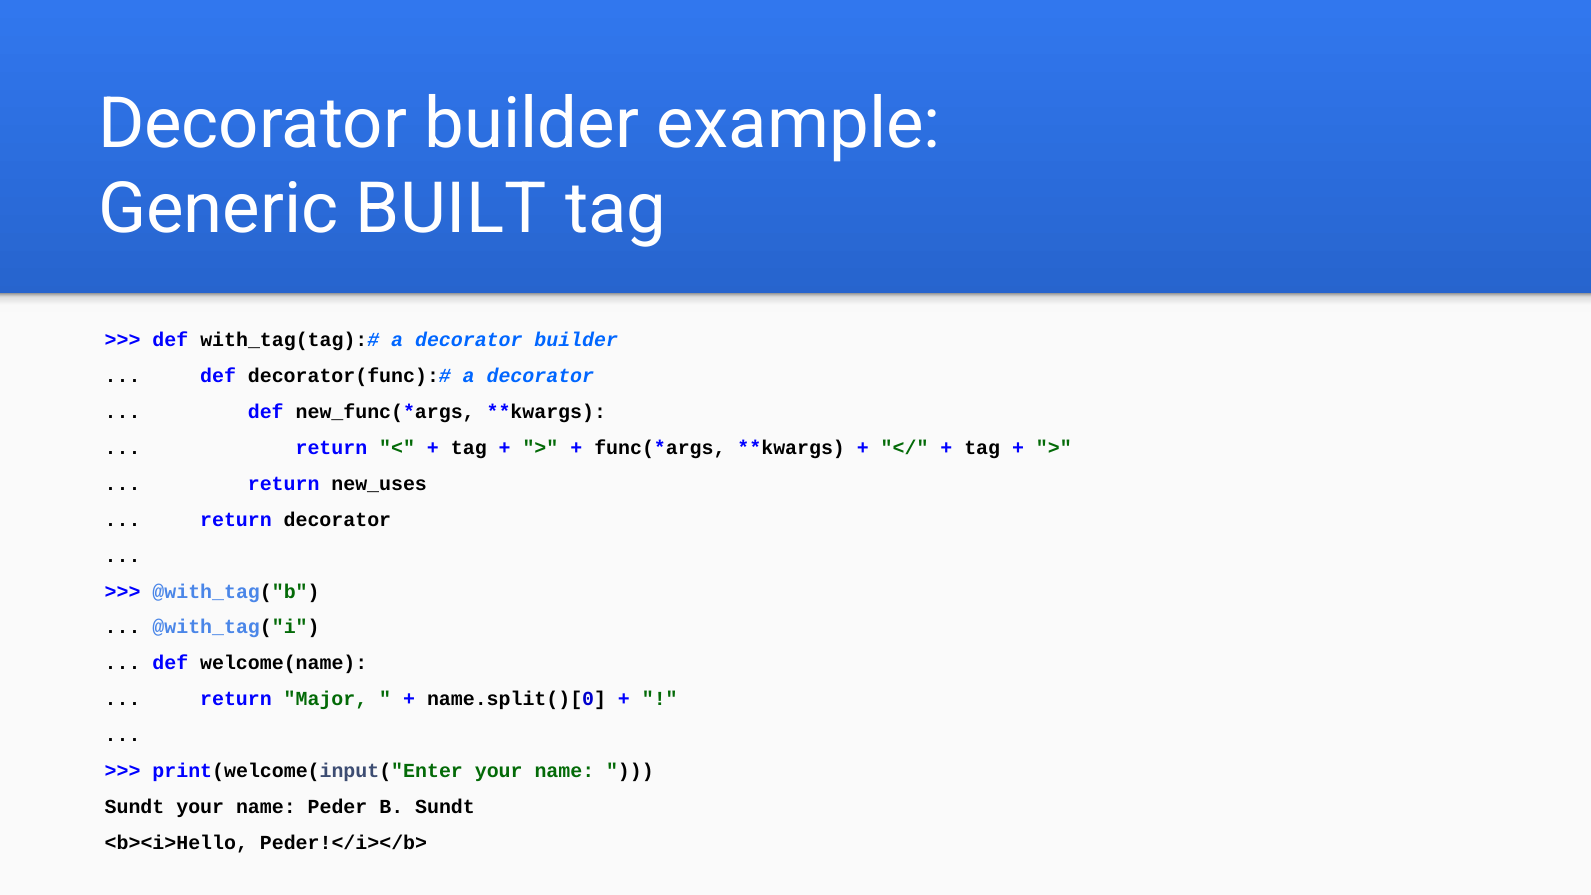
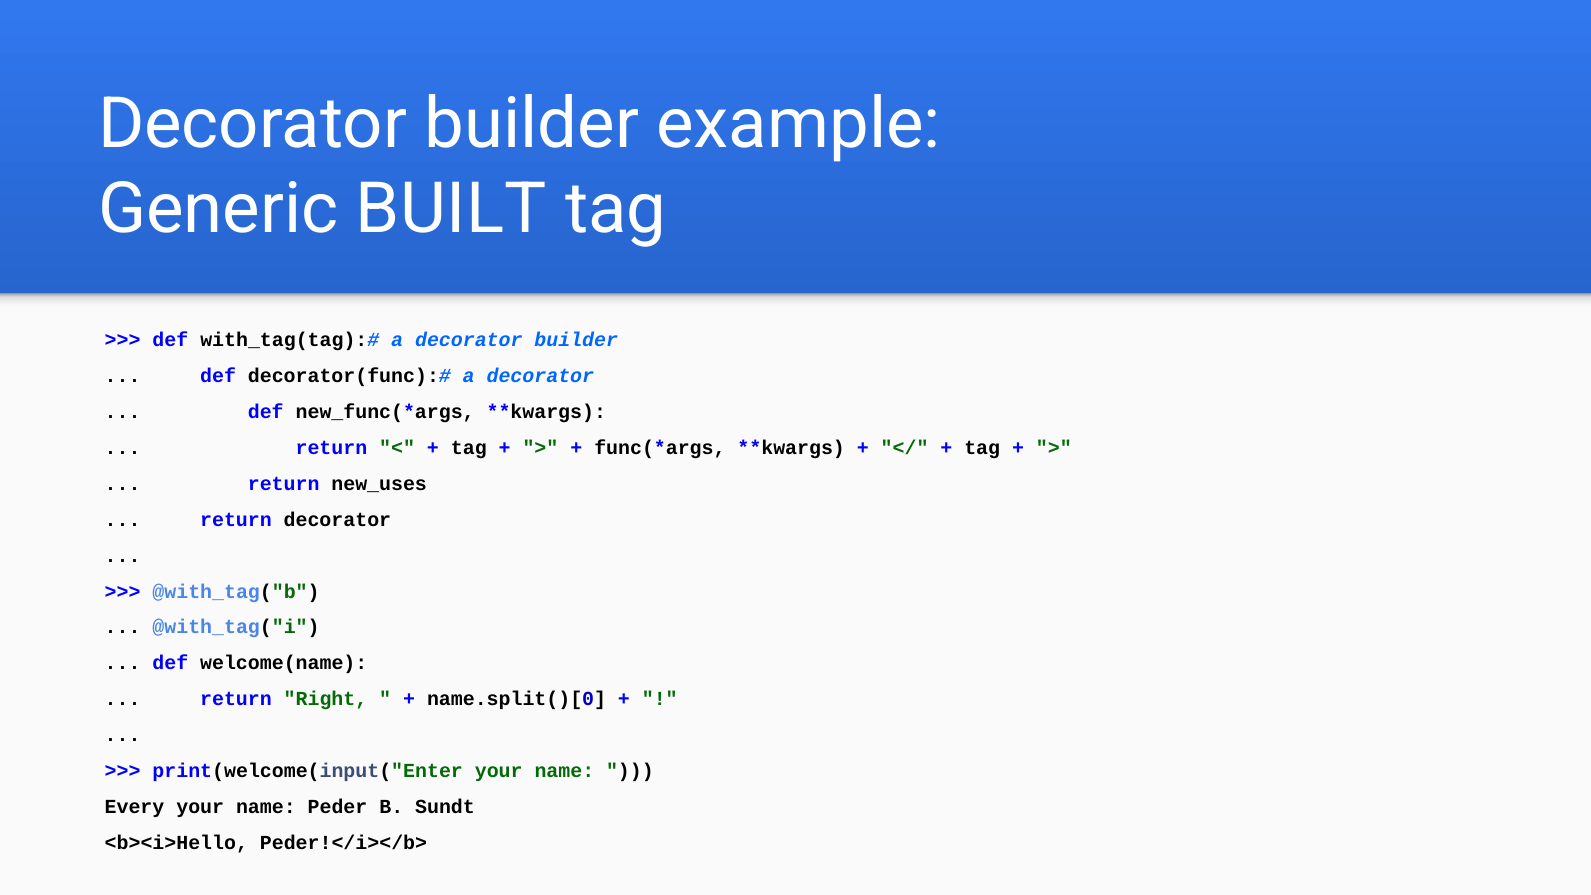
Major: Major -> Right (325, 699)
Sundt: Sundt -> Every (135, 807)
